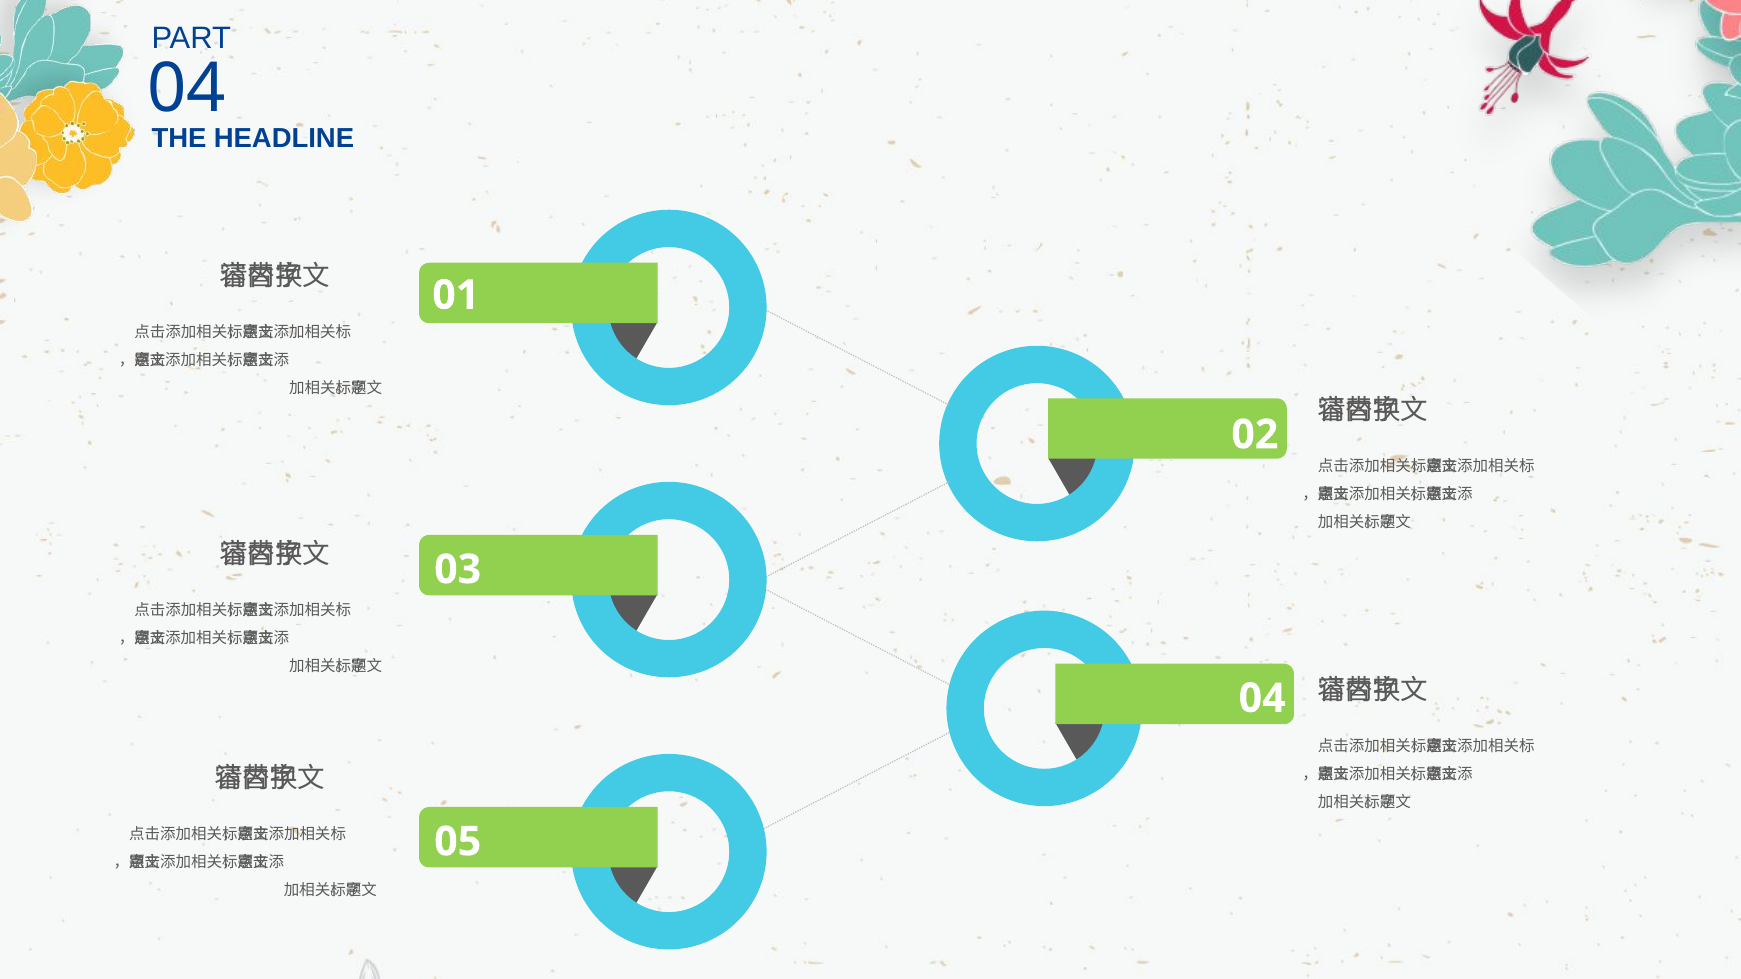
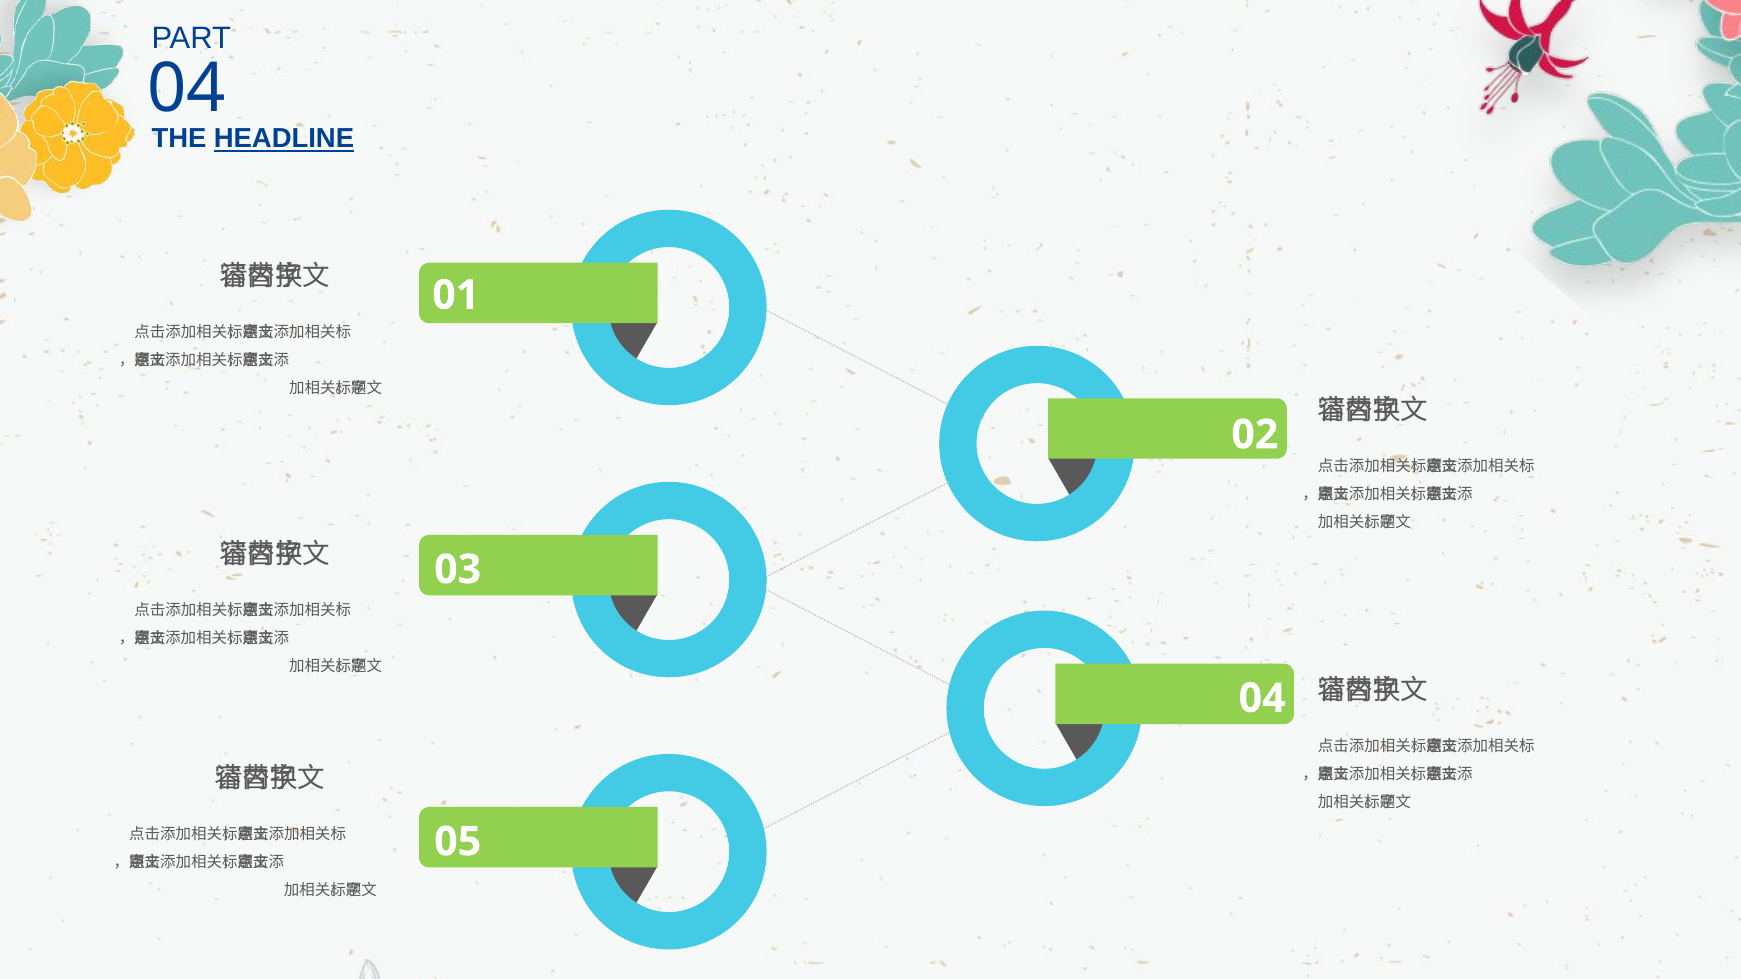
HEADLINE underline: none -> present (284, 139)
